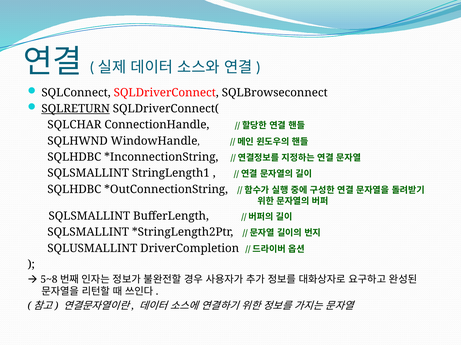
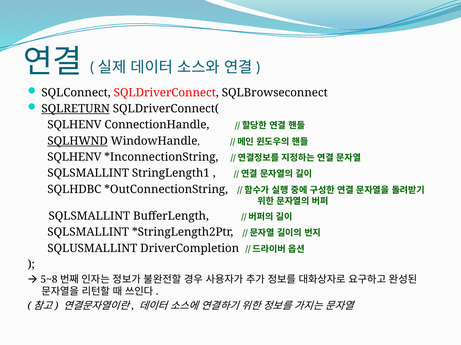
SQLCHAR: SQLCHAR -> SQLHENV (75, 125)
SQLHWND underline: none -> present (78, 141)
SQLHDBC: SQLHDBC -> SQLHENV (74, 157)
